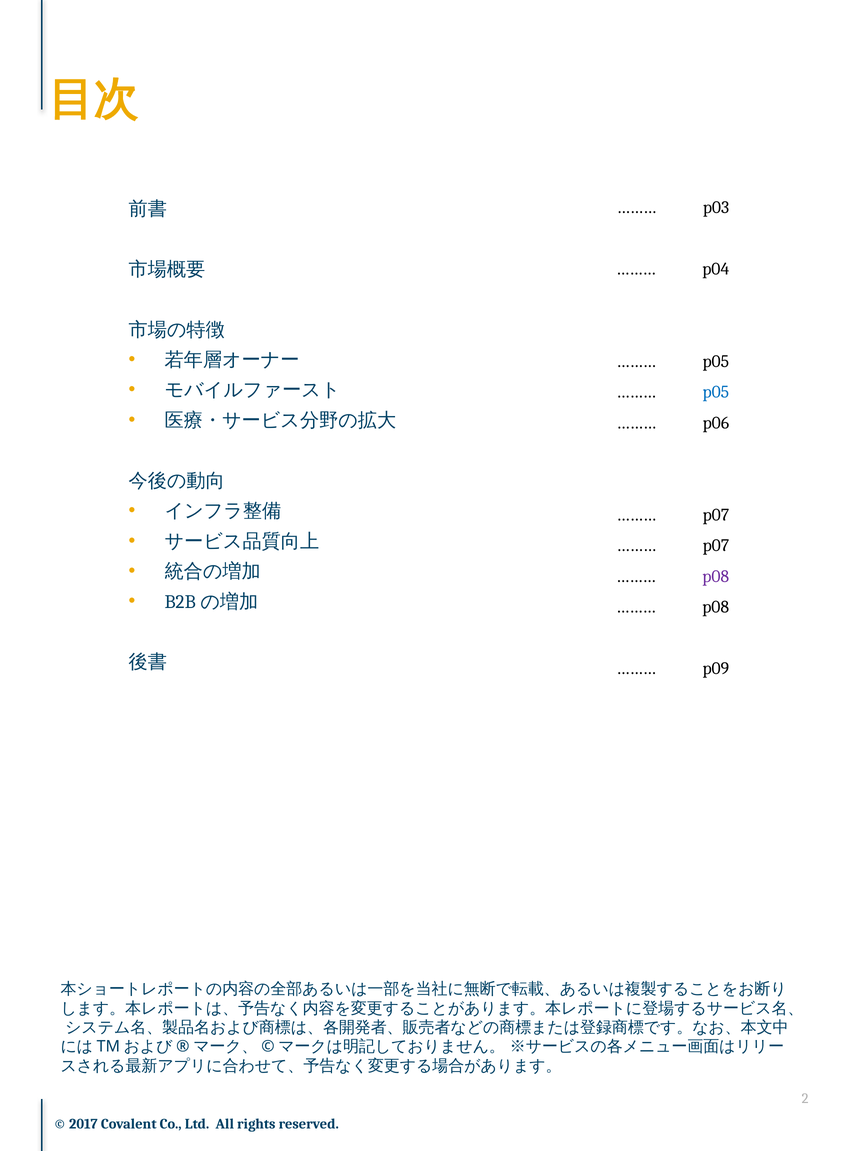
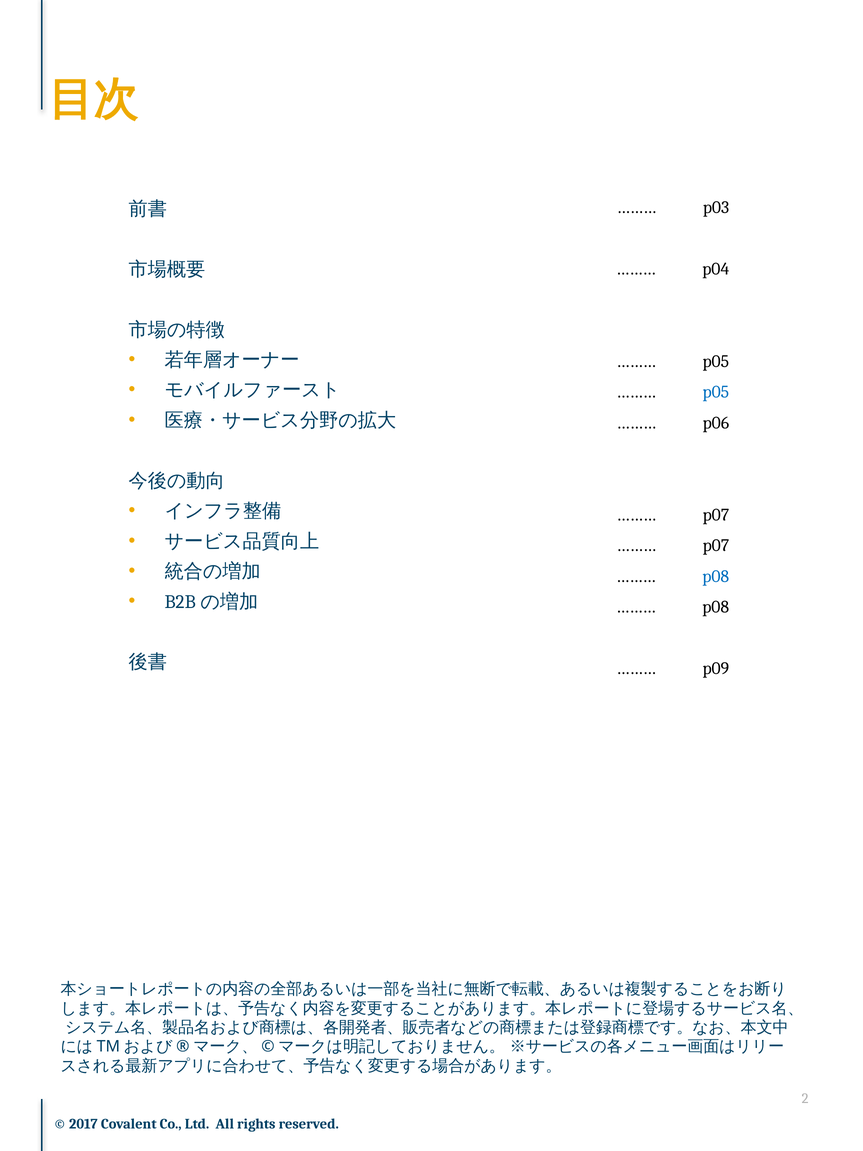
p08 colour: purple -> blue (716, 576)
